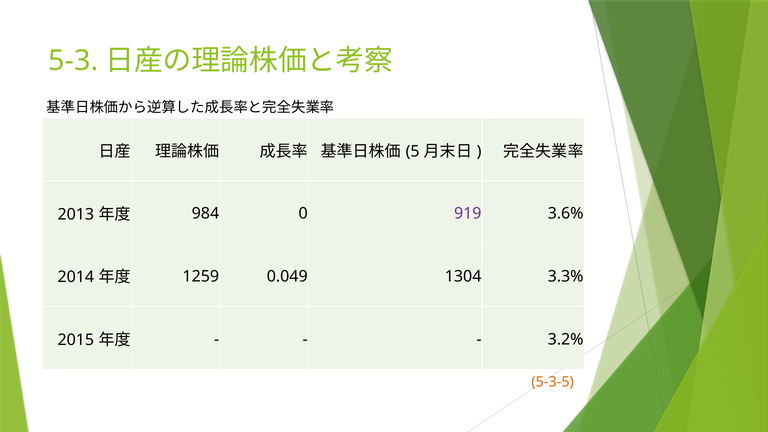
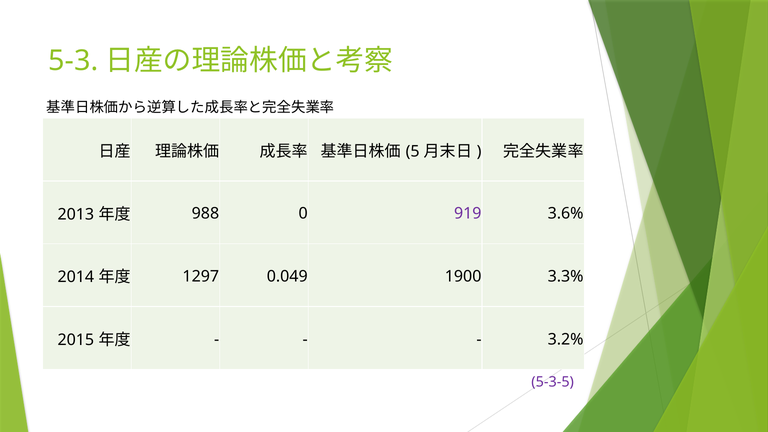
984: 984 -> 988 (205, 214)
1259: 1259 -> 1297 (201, 276)
1304: 1304 -> 1900 (463, 276)
5-3-5 colour: orange -> purple (553, 382)
